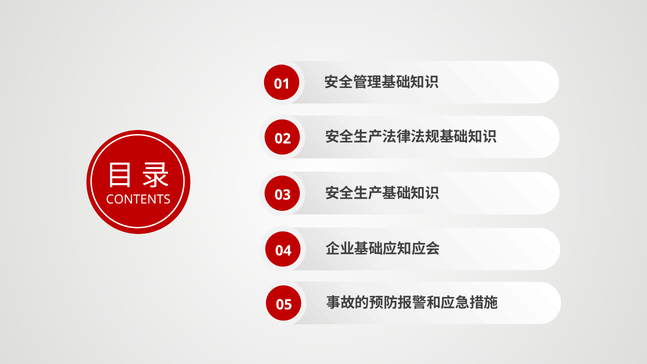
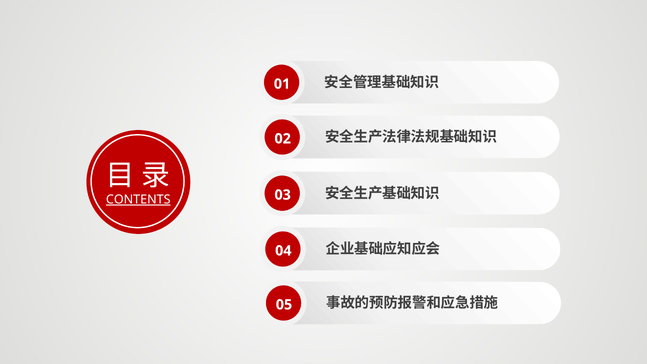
CONTENTS underline: none -> present (138, 200)
